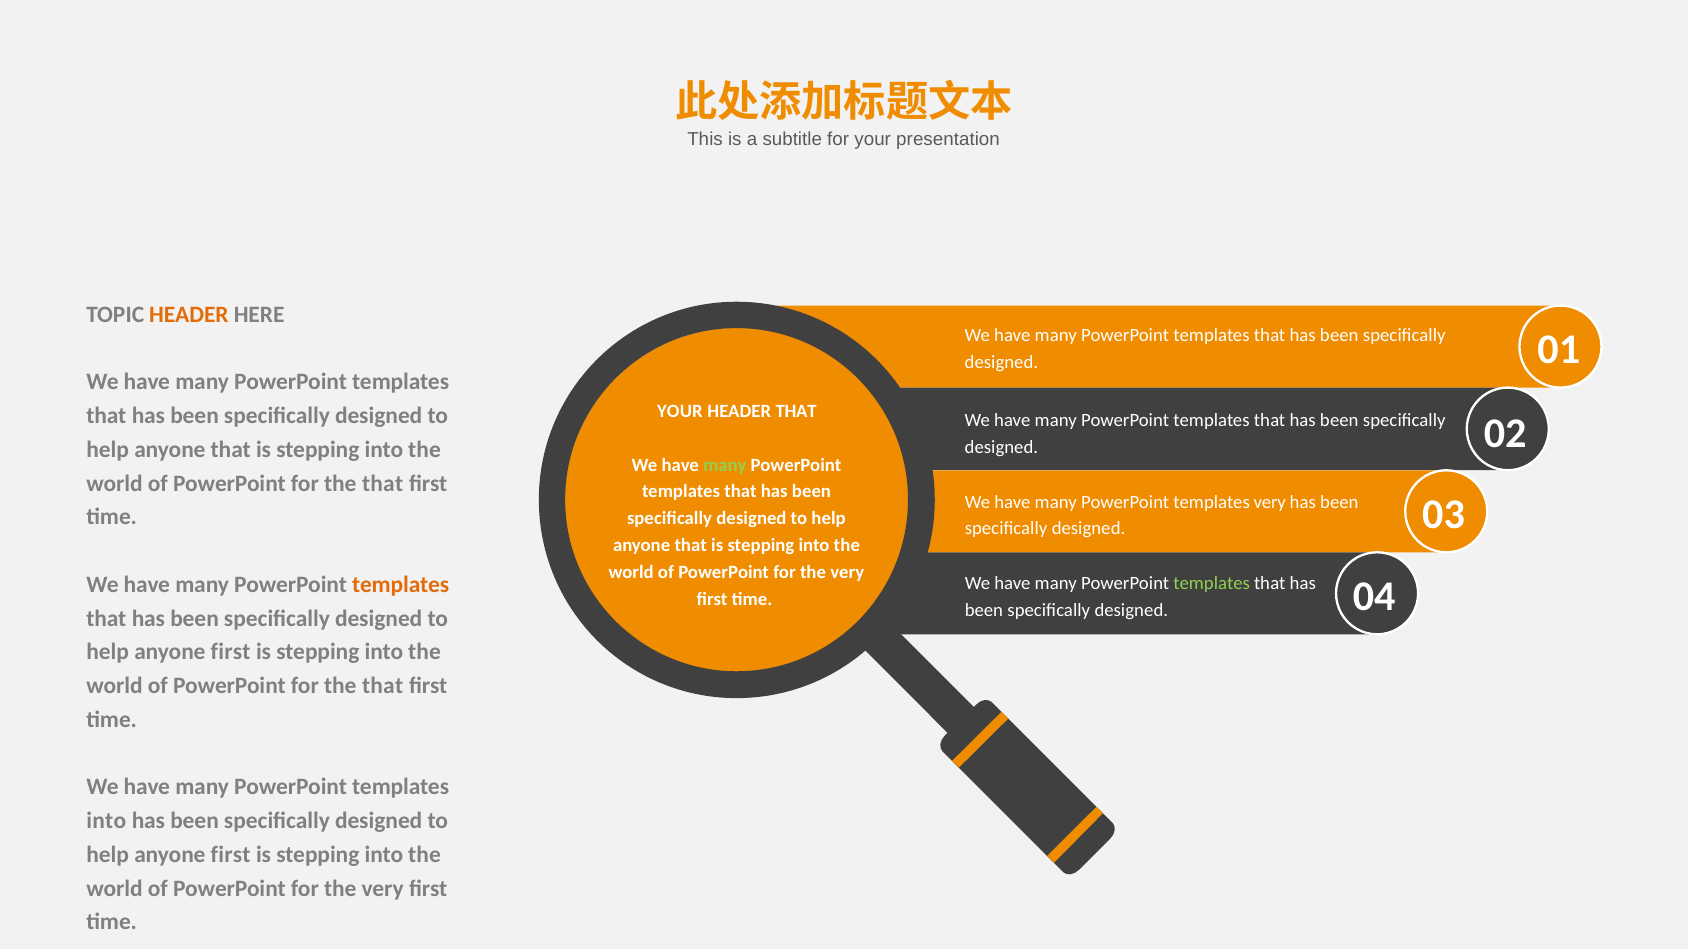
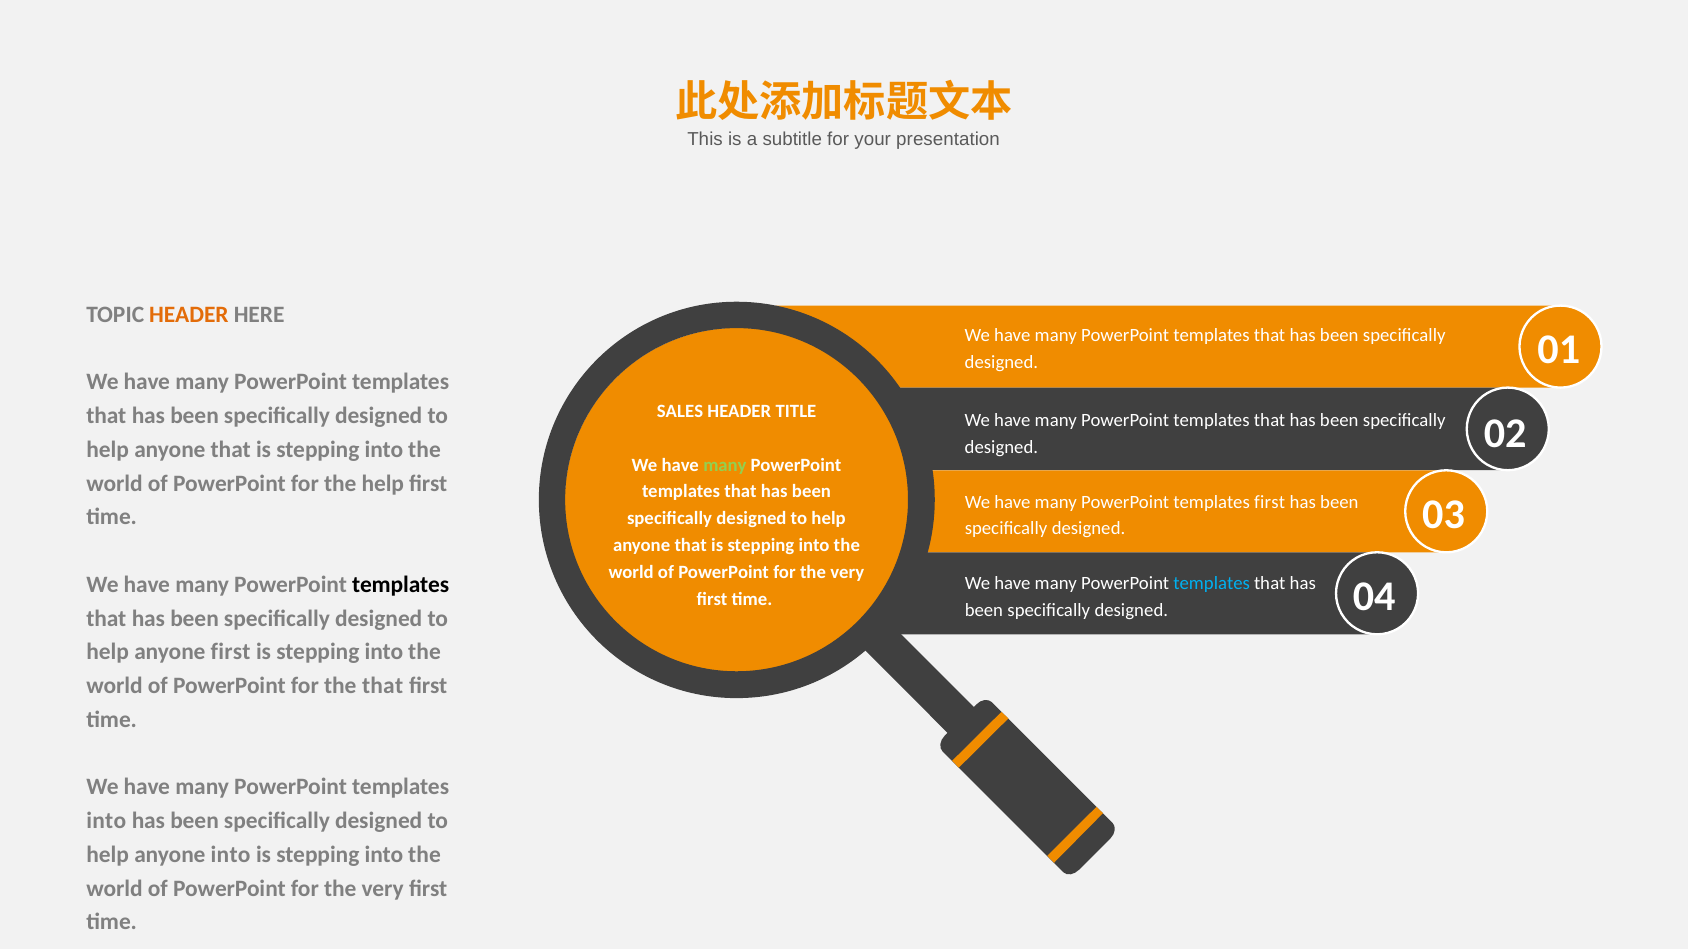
YOUR: YOUR -> SALES (680, 411)
HEADER THAT: THAT -> TITLE (796, 411)
that: that -> help (383, 483)
templates very: very -> first (1270, 502)
templates colour: orange -> black (401, 585)
templates colour: light green -> light blue (1212, 584)
first: first -> into (231, 855)
